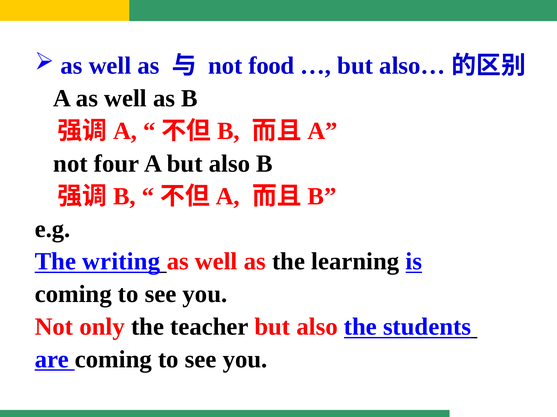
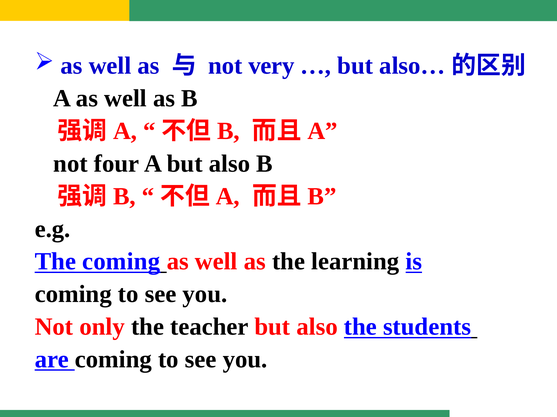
food: food -> very (271, 66)
The writing: writing -> coming (121, 262)
